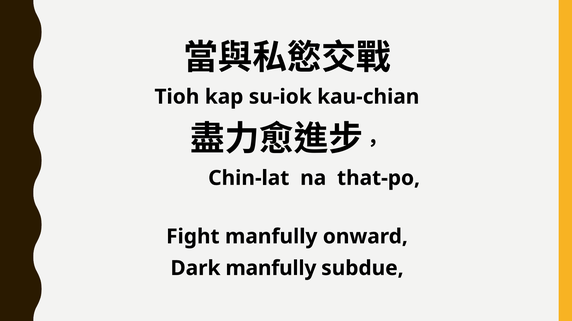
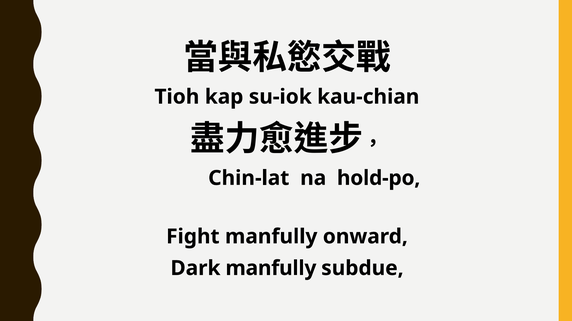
that-po: that-po -> hold-po (379, 178)
